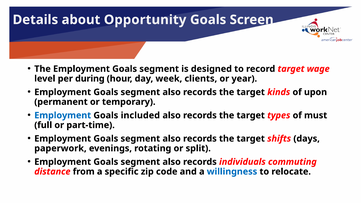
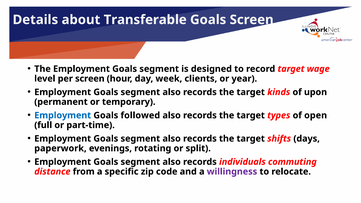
Opportunity: Opportunity -> Transferable (145, 20)
per during: during -> screen (90, 79)
included: included -> followed (140, 115)
must: must -> open (316, 115)
willingness colour: blue -> purple (232, 172)
